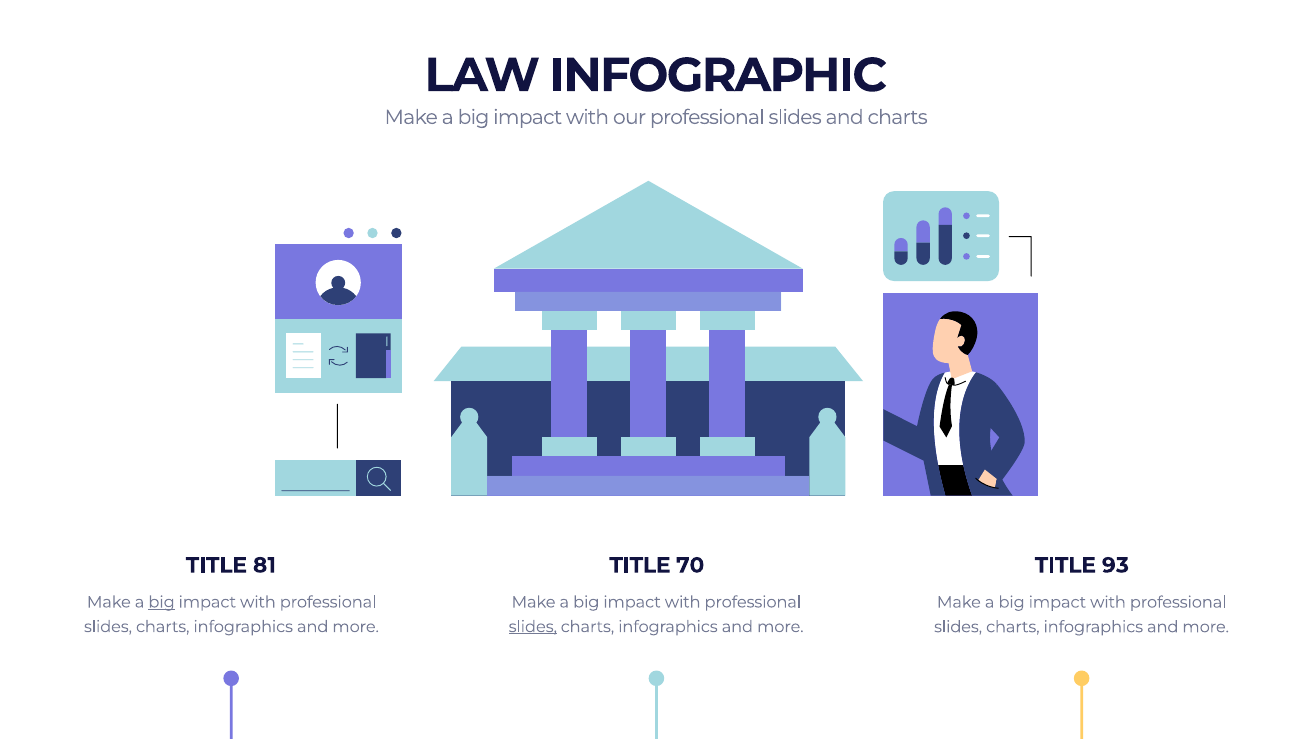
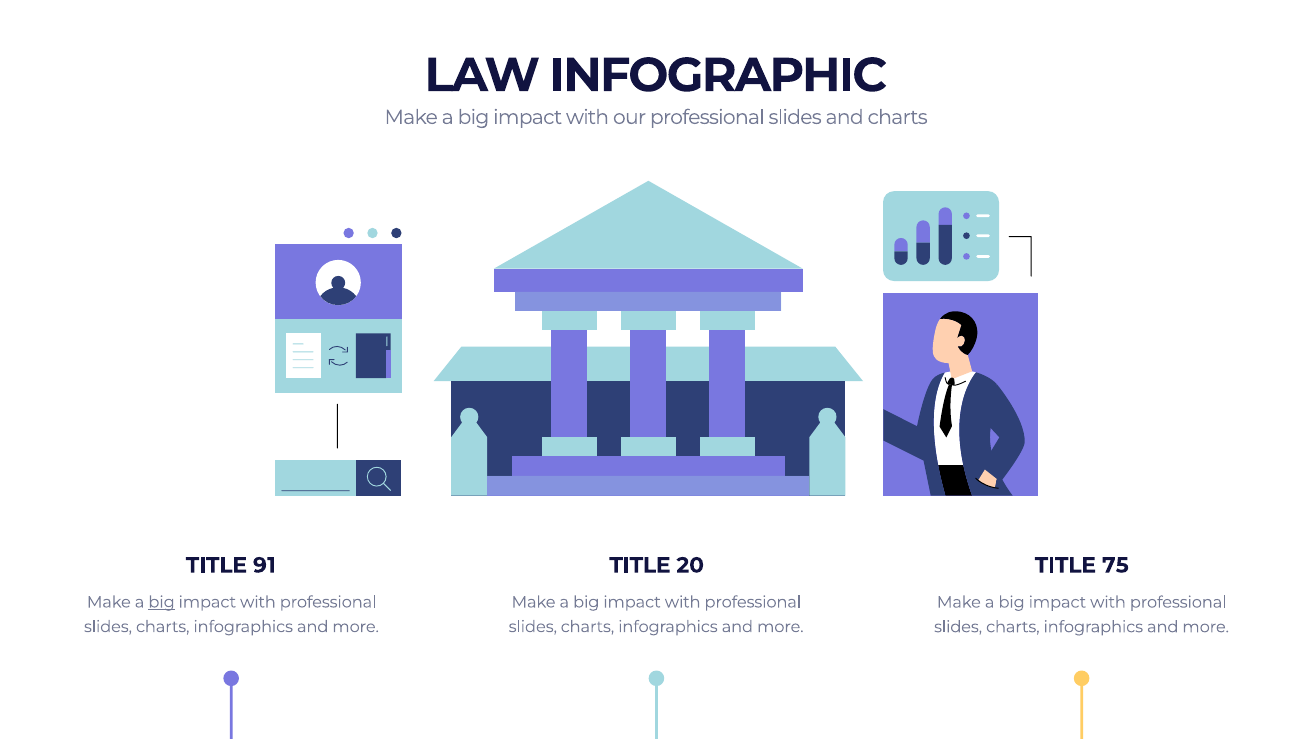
81: 81 -> 91 (264, 565)
70: 70 -> 20 (690, 565)
93: 93 -> 75 (1115, 565)
slides underline: present -> none (533, 627)
